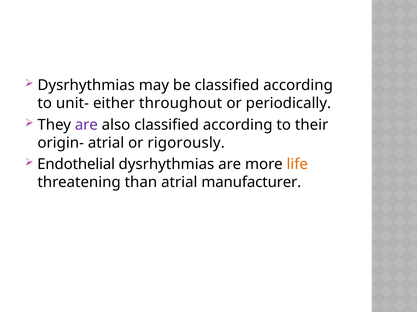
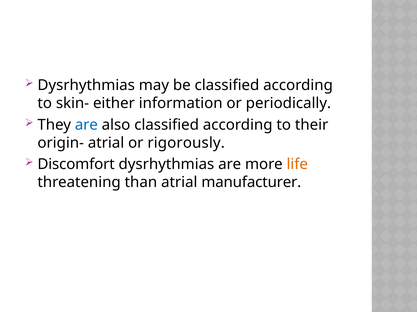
unit-: unit- -> skin- (73, 104)
throughout: throughout -> information (181, 104)
are colour: purple -> blue (86, 125)
Endothelial: Endothelial -> Discomfort (76, 165)
